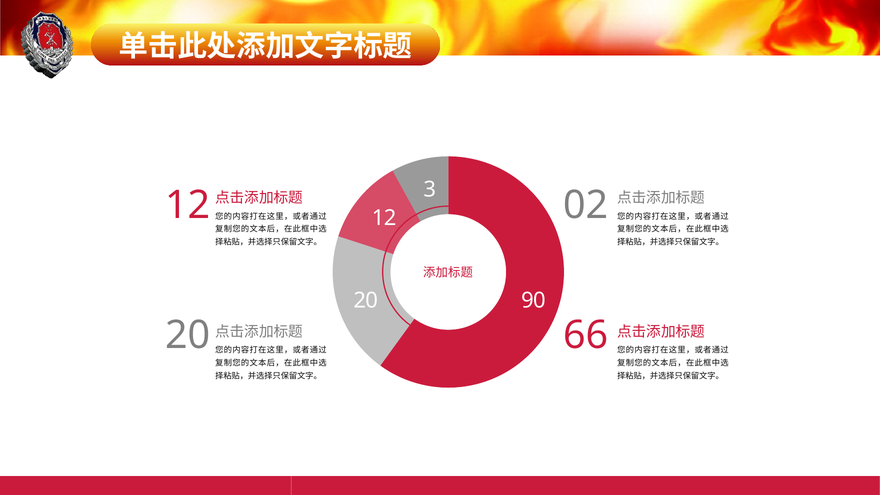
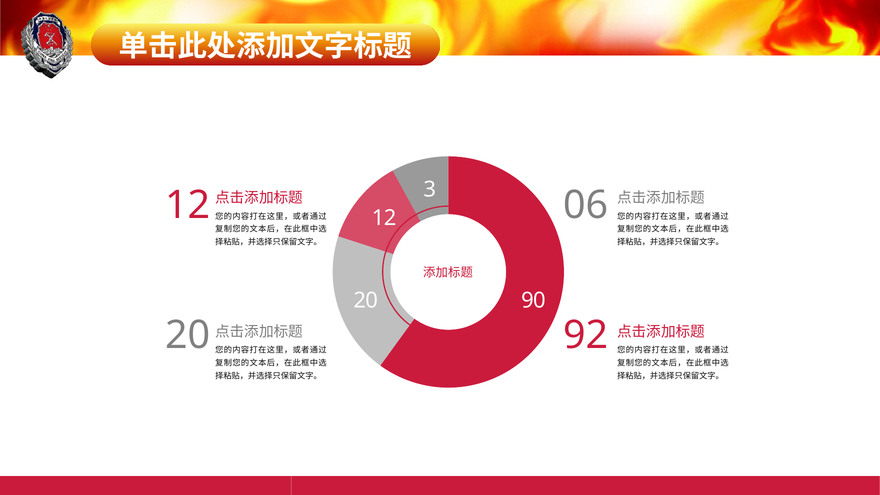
02: 02 -> 06 (586, 205)
66: 66 -> 92 (586, 335)
